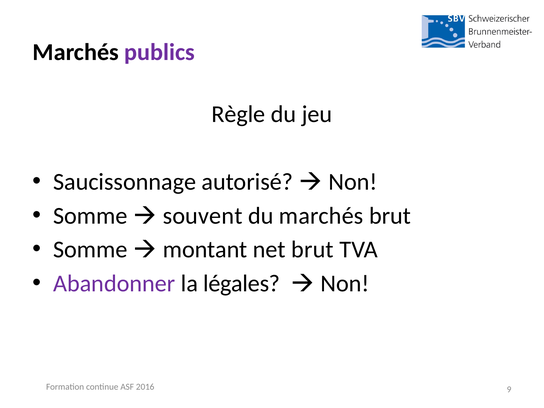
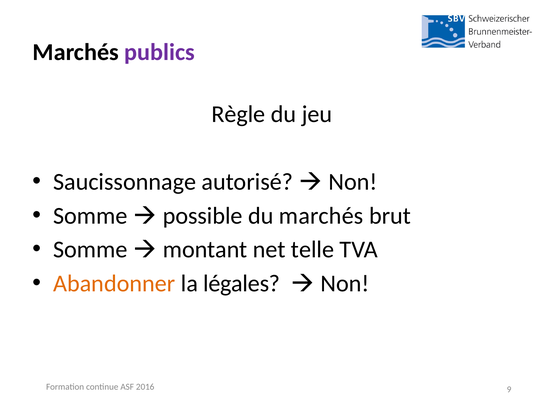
souvent: souvent -> possible (203, 216)
net brut: brut -> telle (313, 250)
Abandonner colour: purple -> orange (114, 283)
